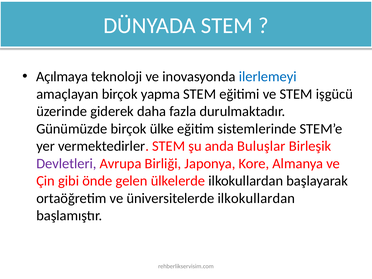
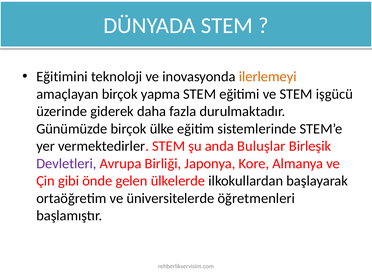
Açılmaya: Açılmaya -> Eğitimini (62, 77)
ilerlemeyi colour: blue -> orange (268, 77)
üniversitelerde ilkokullardan: ilkokullardan -> öğretmenleri (256, 198)
